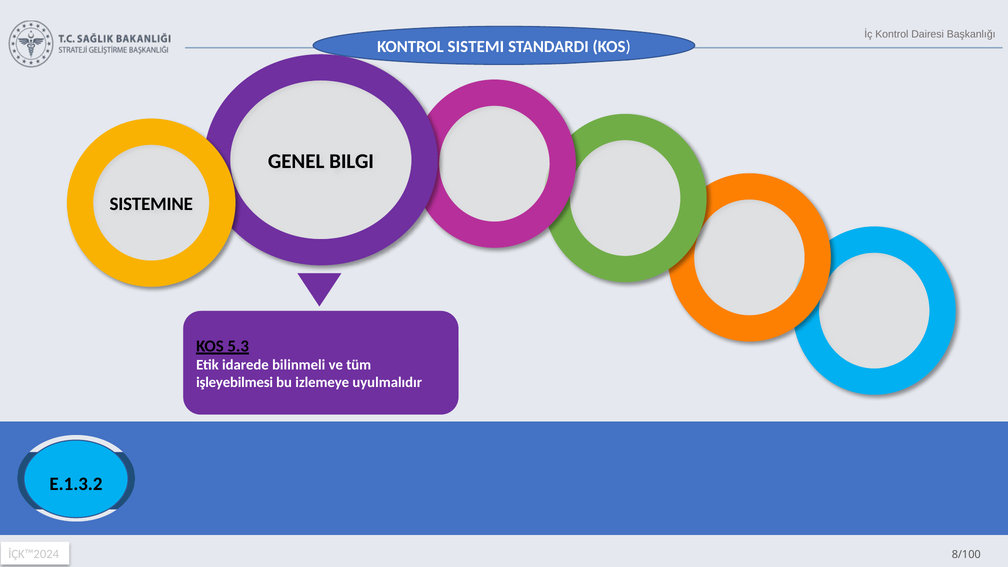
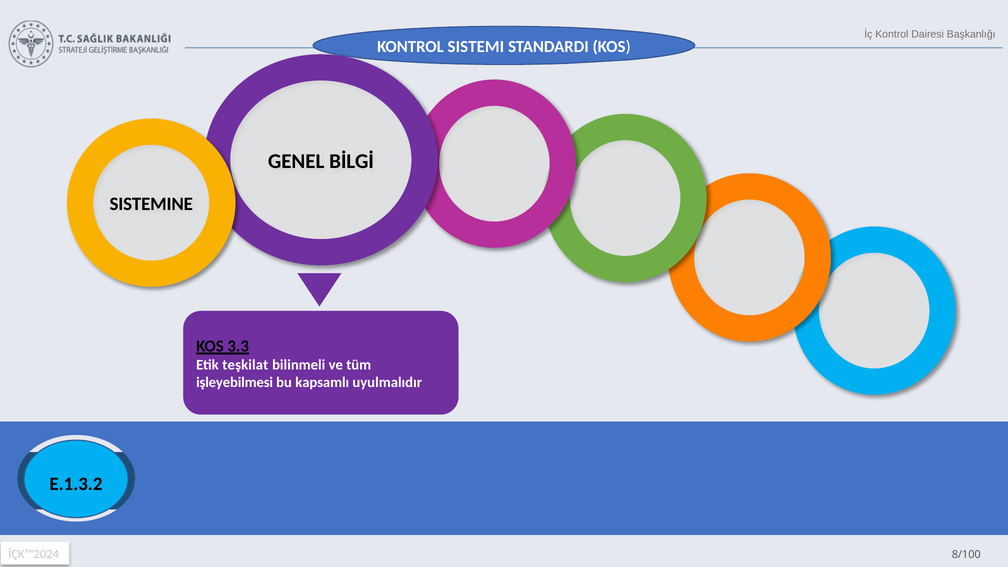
BILGI: BILGI -> BİLGİ (352, 161)
5.3: 5.3 -> 3.3 (238, 346)
idarede: idarede -> teşkilat (245, 365)
izlemeye: izlemeye -> kapsamlı (322, 383)
